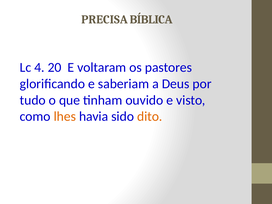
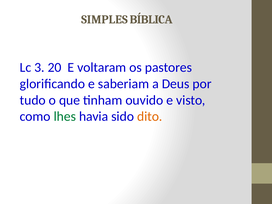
PRECISA: PRECISA -> SIMPLES (105, 20)
4: 4 -> 3 (39, 67)
lhes colour: orange -> green (65, 116)
